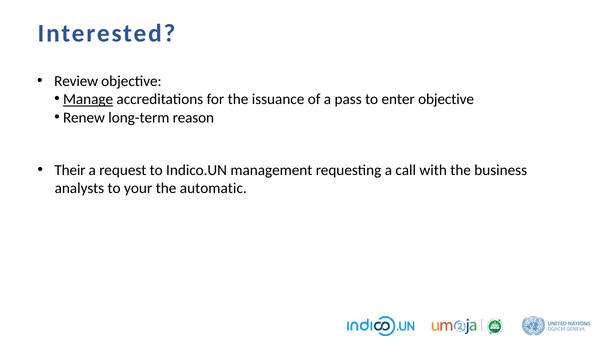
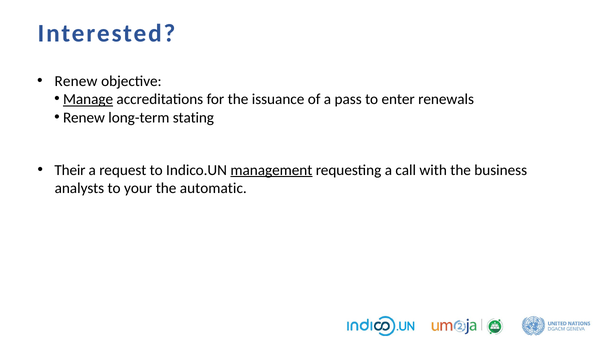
Review: Review -> Renew (76, 81)
enter objective: objective -> renewals (446, 99)
reason: reason -> stating (193, 118)
management underline: none -> present (271, 170)
